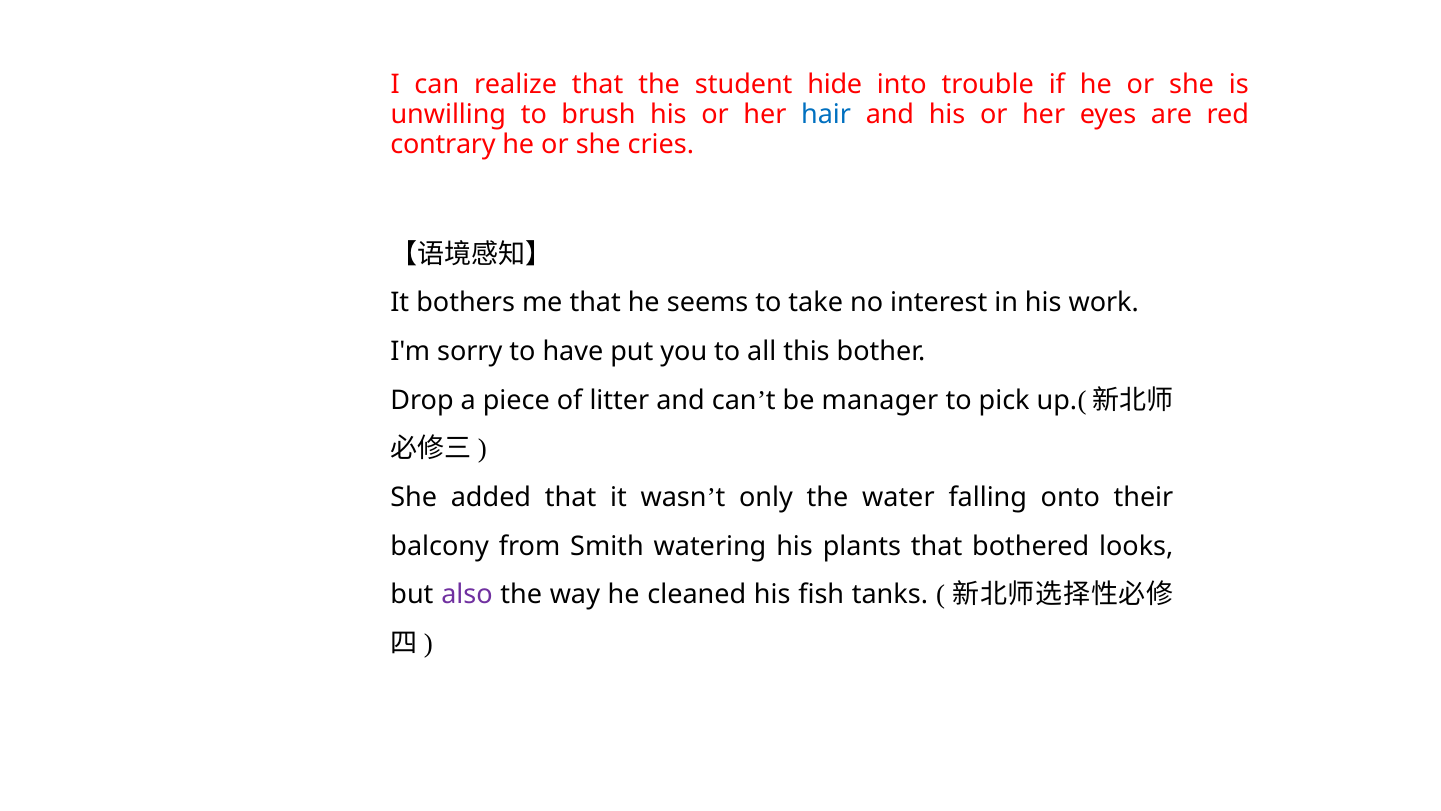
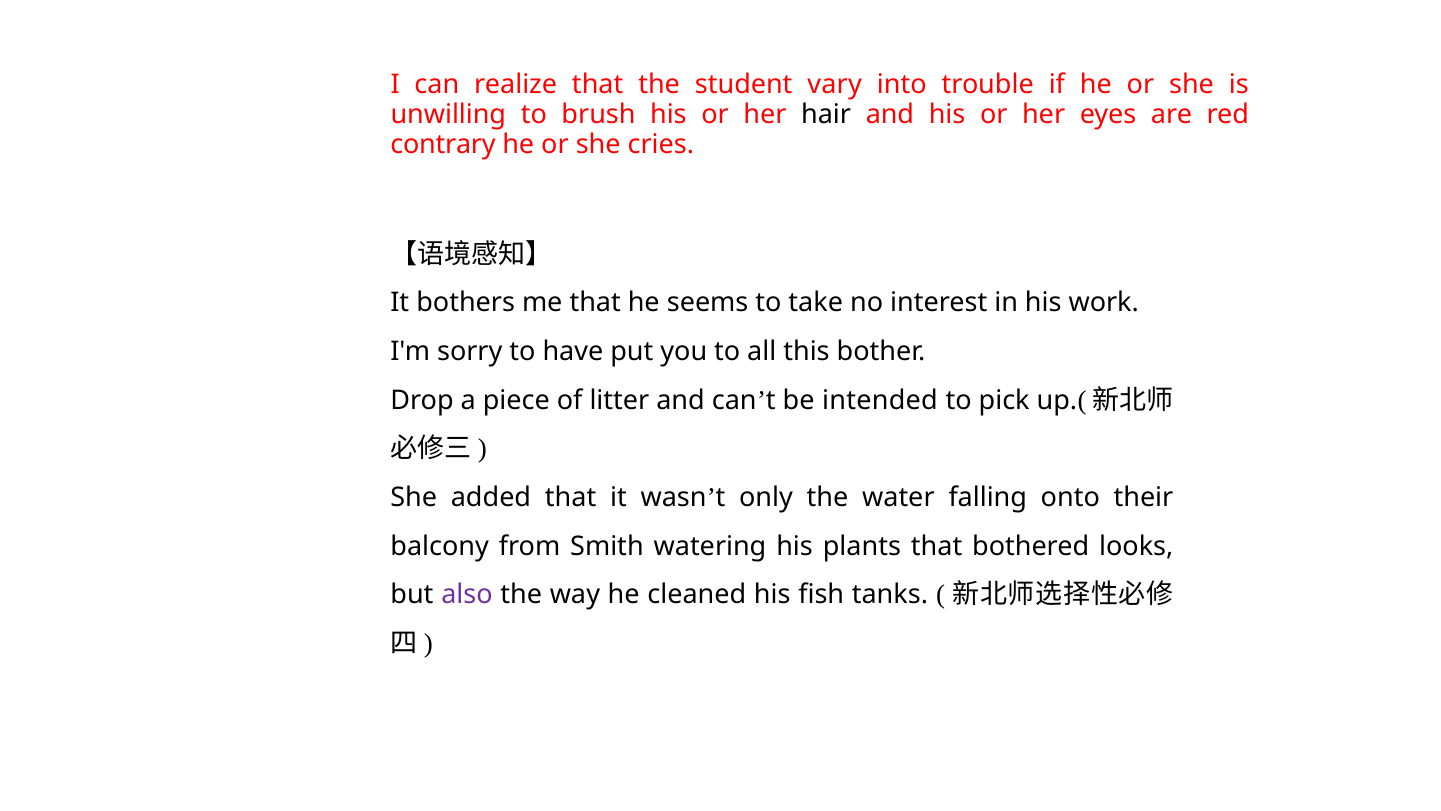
hide: hide -> vary (835, 85)
hair colour: blue -> black (826, 115)
manager: manager -> intended (880, 400)
